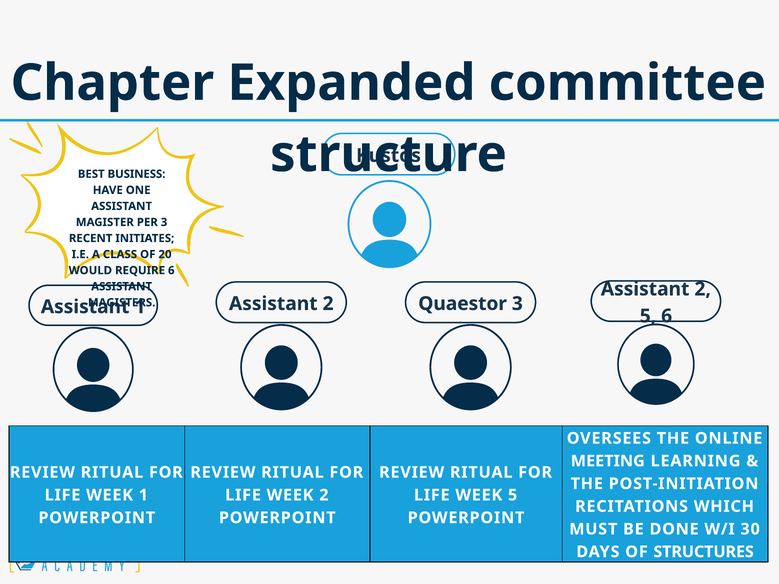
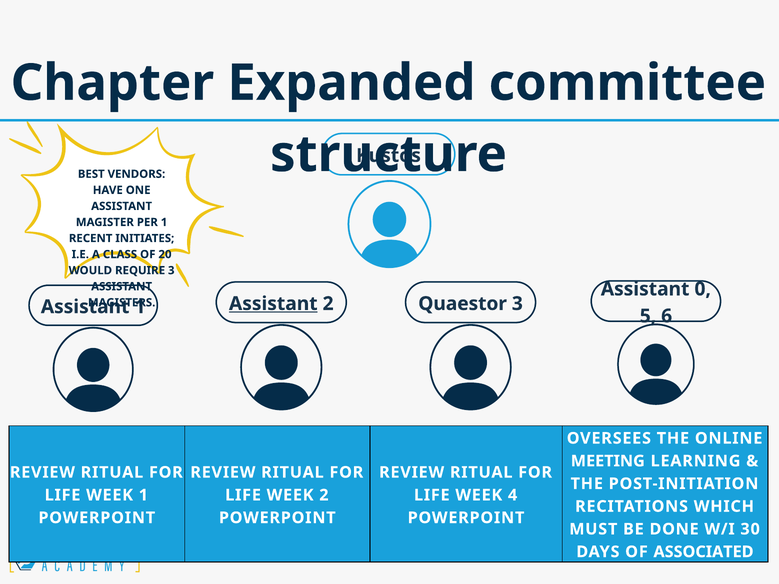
BUSINESS: BUSINESS -> VENDORS (136, 174)
PER 3: 3 -> 1 (164, 222)
REQUIRE 6: 6 -> 3 (171, 271)
2: 2 -> 0 (703, 289)
Assistant underline: none -> present (273, 304)
WEEK 5: 5 -> 4 (513, 495)
STRUCTURES: STRUCTURES -> ASSOCIATED (704, 552)
